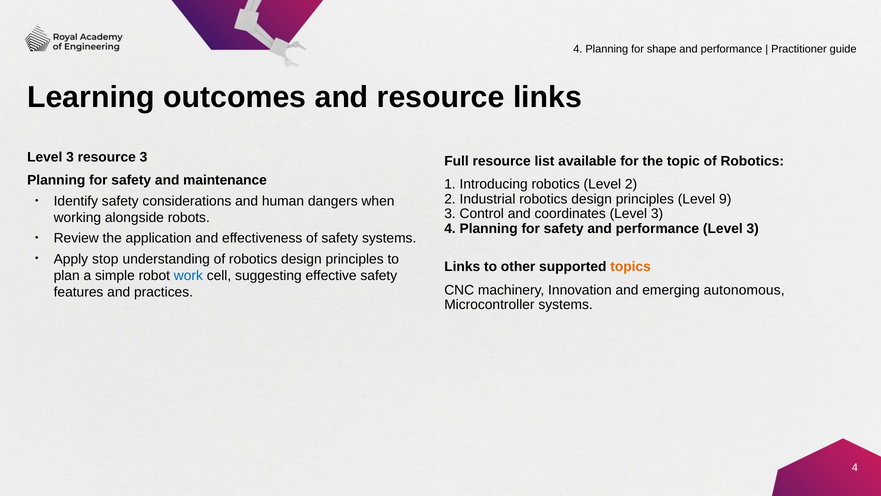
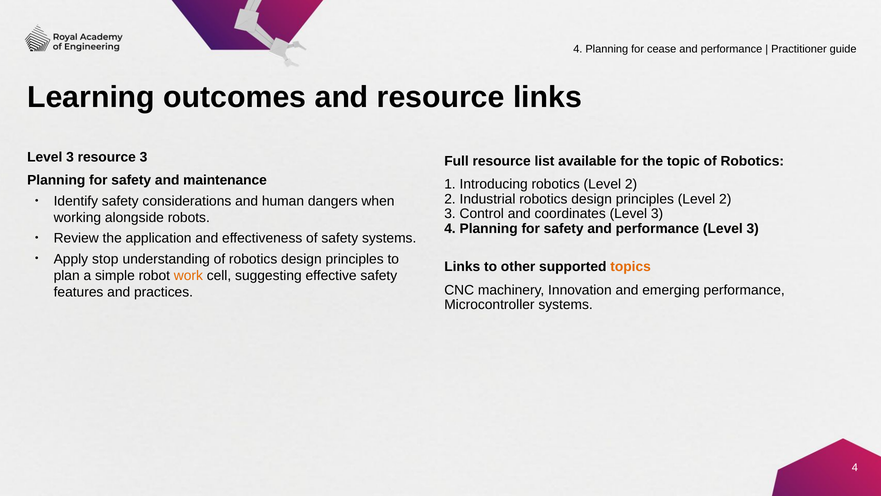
shape: shape -> cease (662, 49)
principles Level 9: 9 -> 2 (725, 199)
work colour: blue -> orange (188, 275)
emerging autonomous: autonomous -> performance (744, 290)
